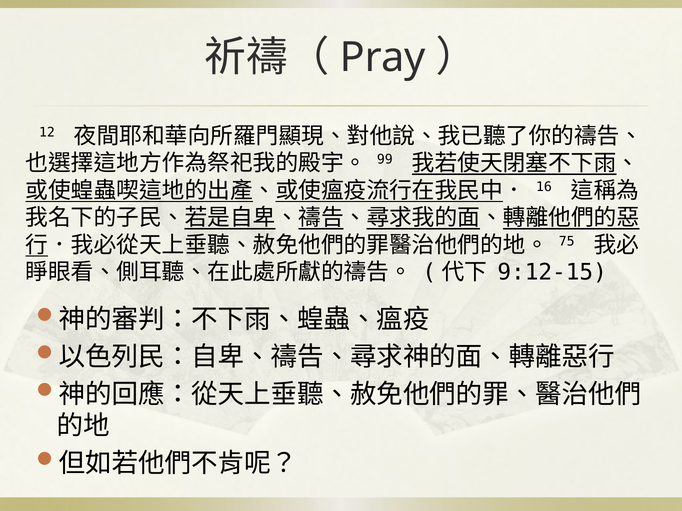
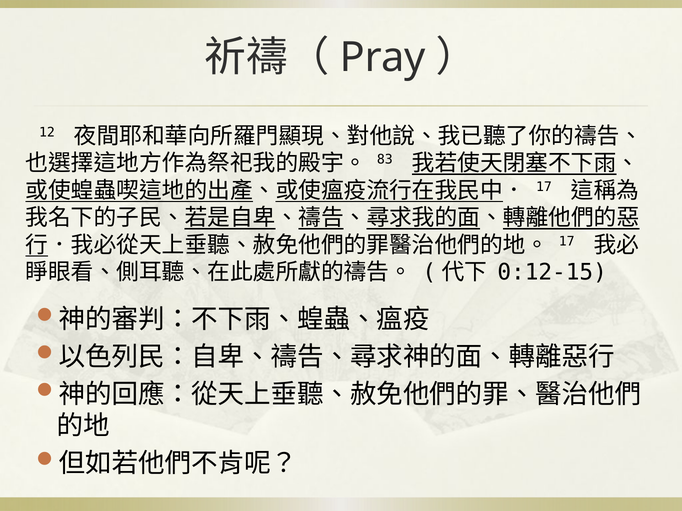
99: 99 -> 83 (385, 160)
16: 16 -> 17 (544, 187)
75: 75 -> 17 (567, 242)
9:12-15: 9:12-15 -> 0:12-15 (552, 273)
